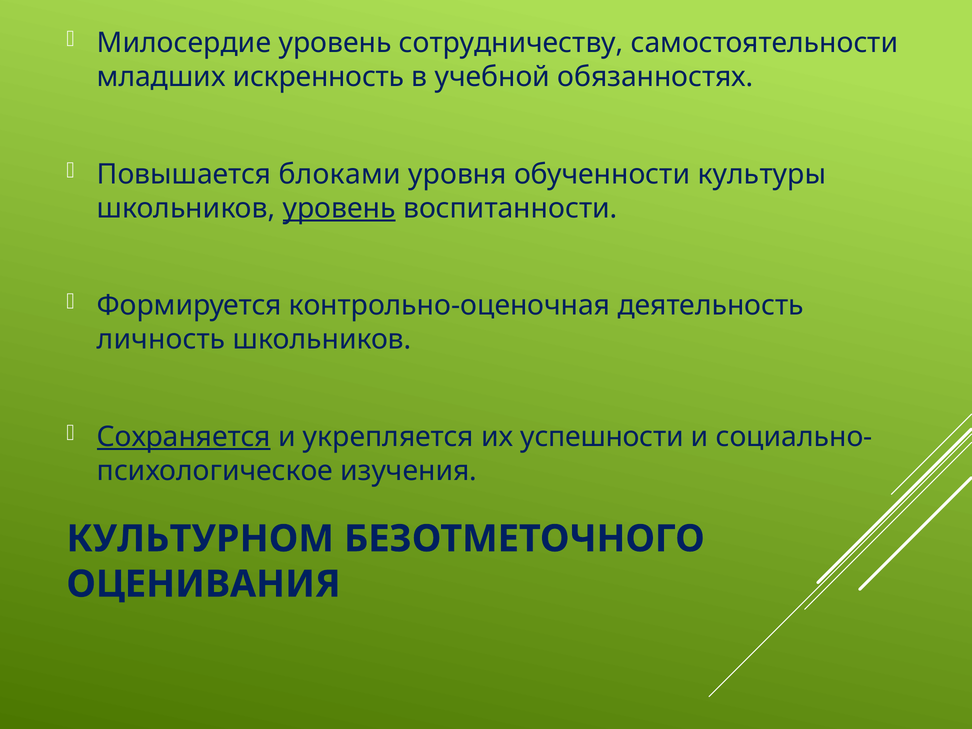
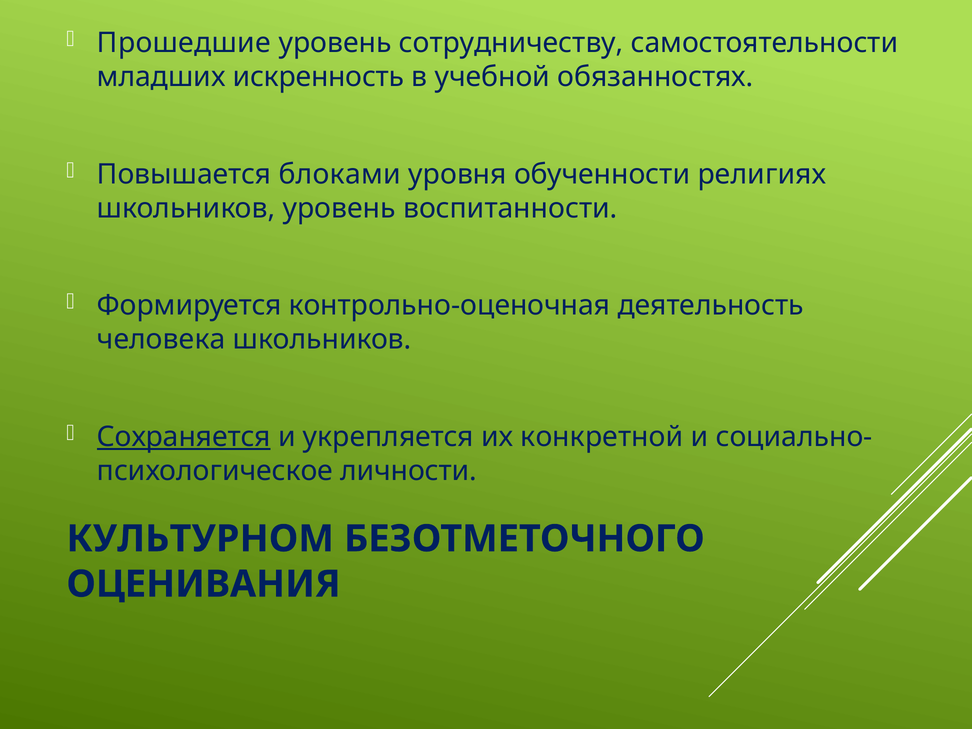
Милосердие: Милосердие -> Прошедшие (184, 43)
культуры: культуры -> религиях (762, 174)
уровень underline: present -> none (339, 208)
личность: личность -> человека (161, 340)
успешности: успешности -> конкретной (602, 437)
изучения: изучения -> личности (409, 471)
